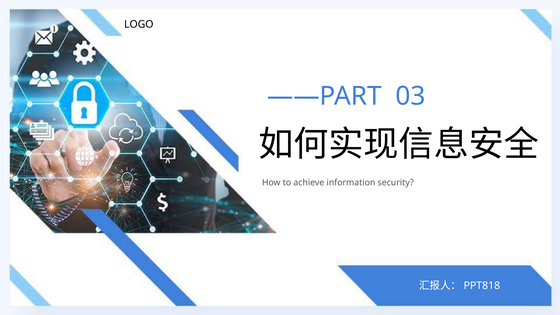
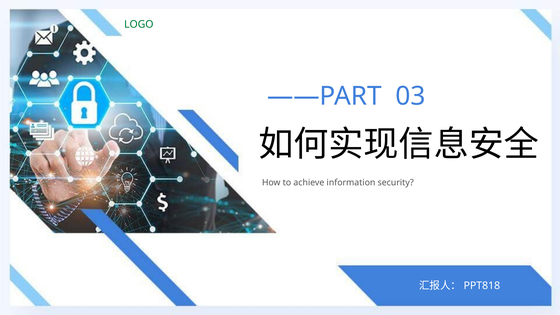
LOGO colour: black -> green (139, 24)
